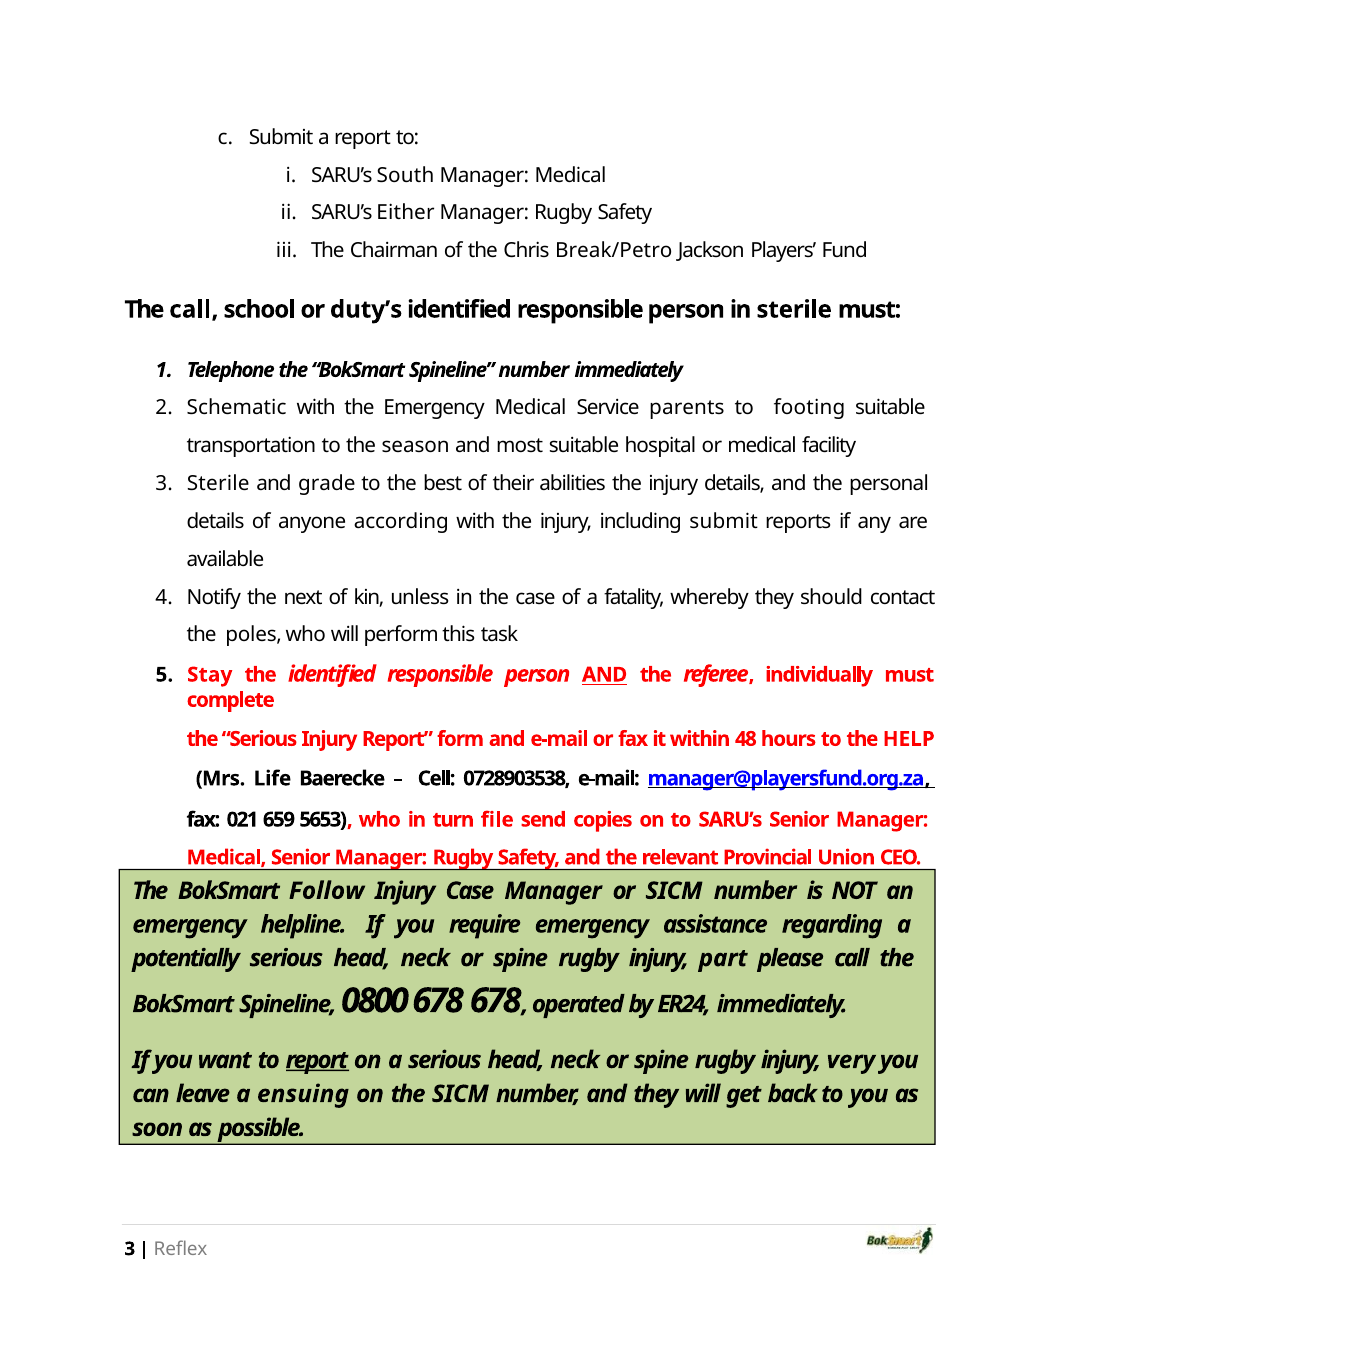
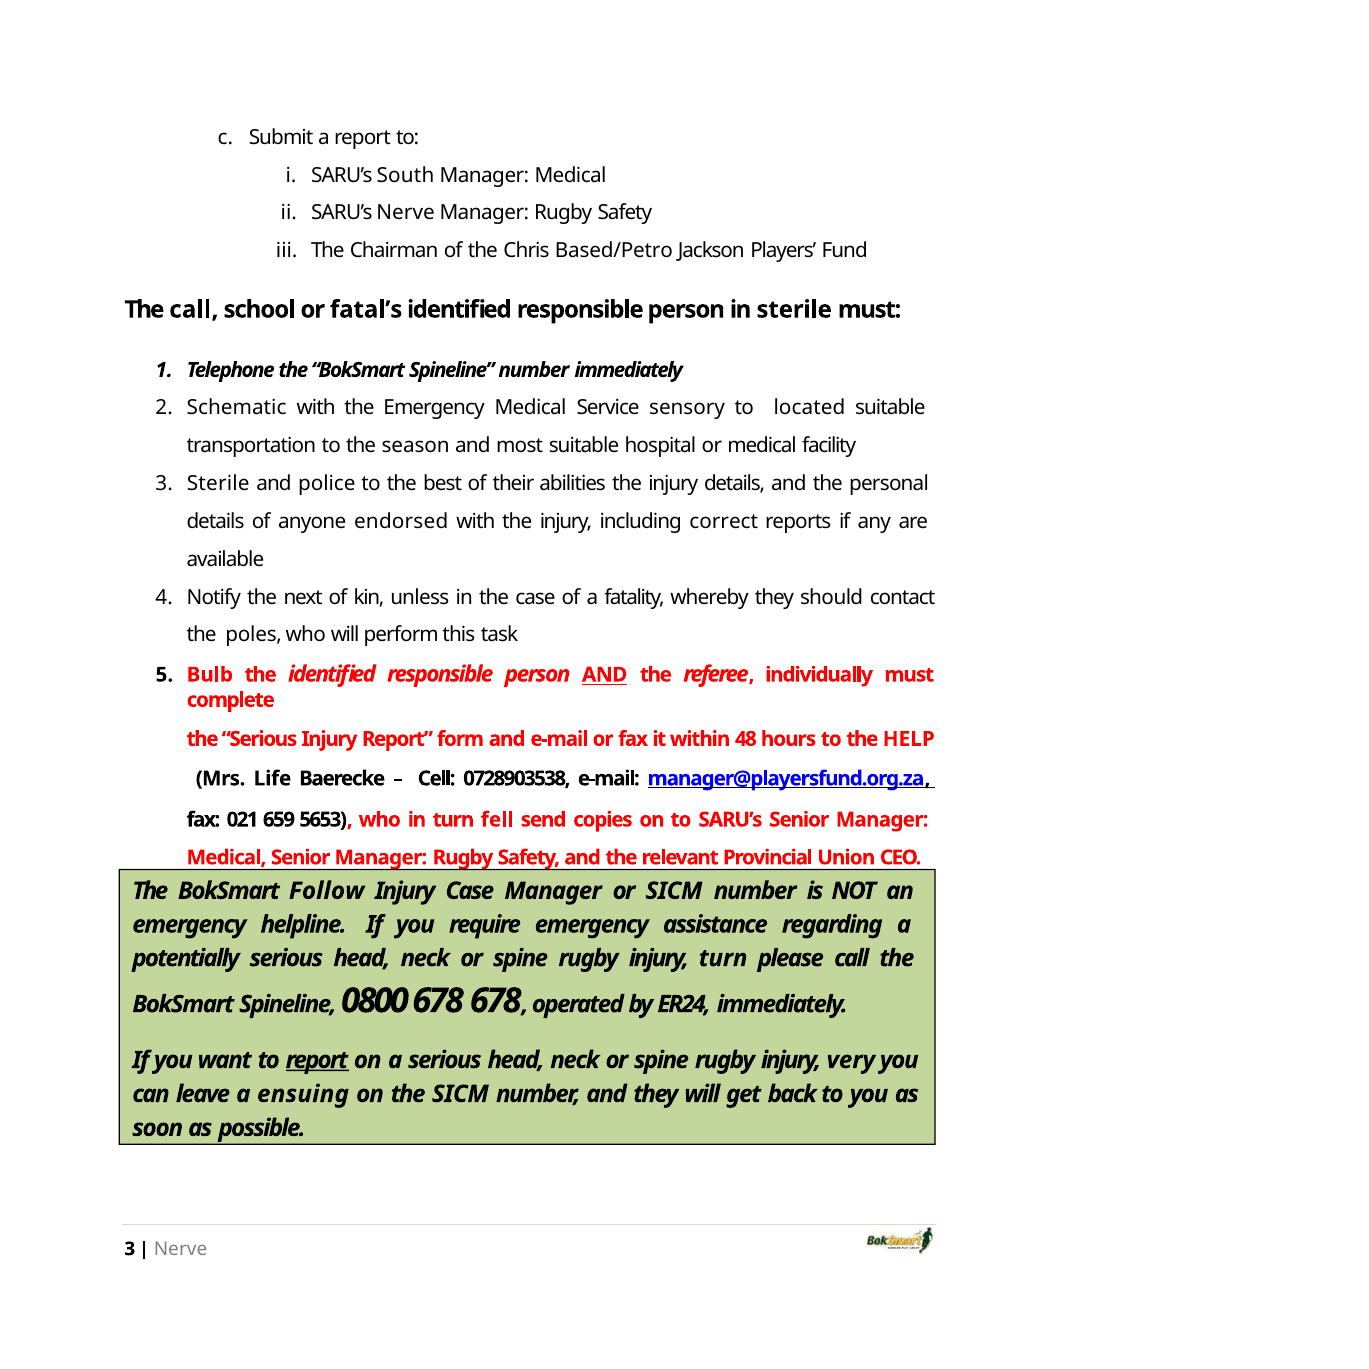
SARU’s Either: Either -> Nerve (406, 213)
Break/Petro: Break/Petro -> Based/Petro (614, 251)
duty’s: duty’s -> fatal’s (366, 310)
parents: parents -> sensory (687, 408)
footing: footing -> located (809, 408)
grade: grade -> police (327, 484)
according: according -> endorsed (401, 521)
including submit: submit -> correct (724, 521)
Stay: Stay -> Bulb (210, 675)
file: file -> fell (497, 820)
injury part: part -> turn (723, 958)
Reflex: Reflex -> Nerve (181, 1249)
